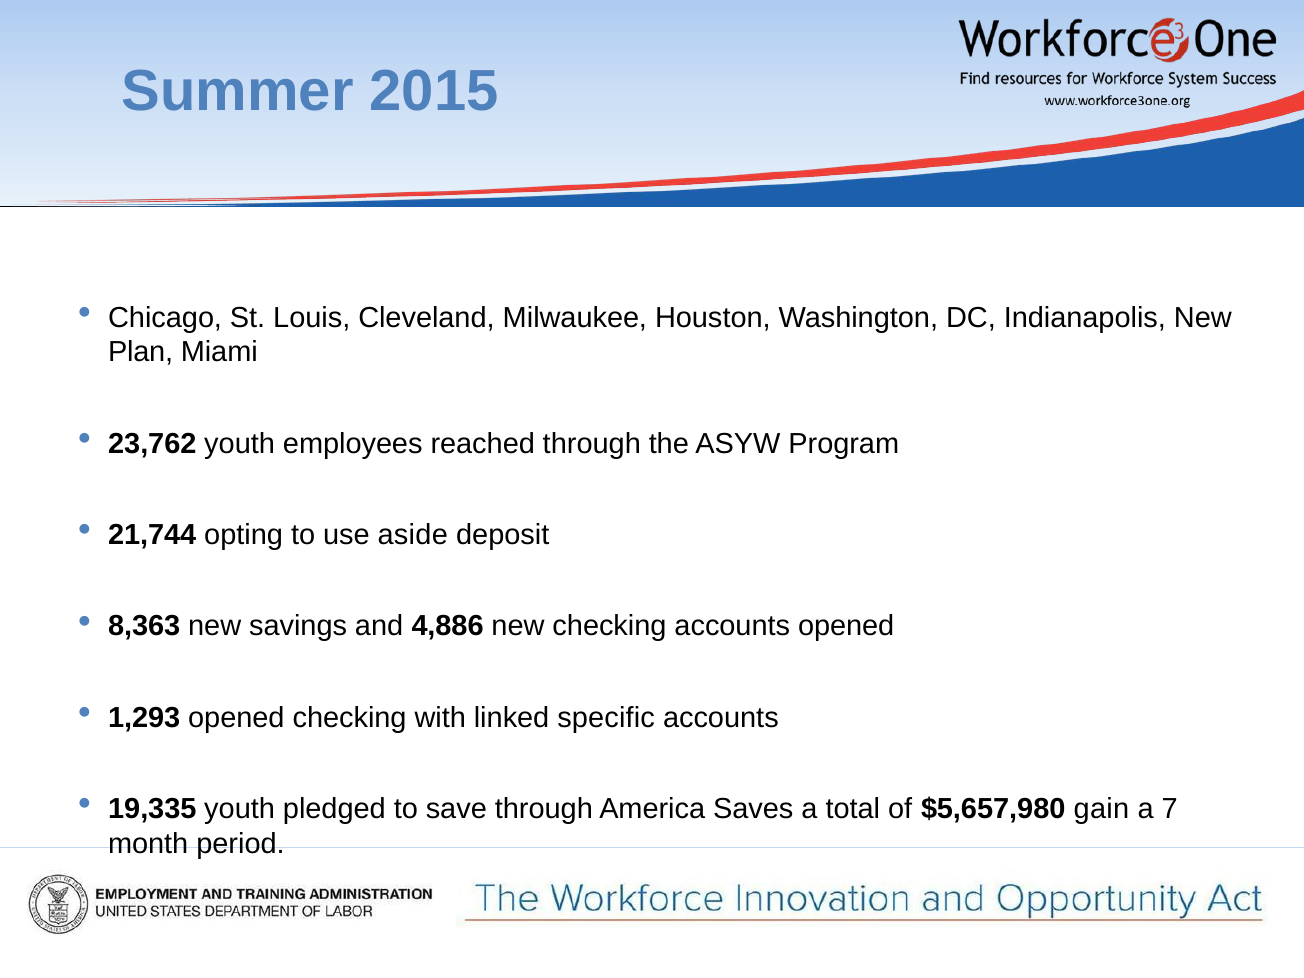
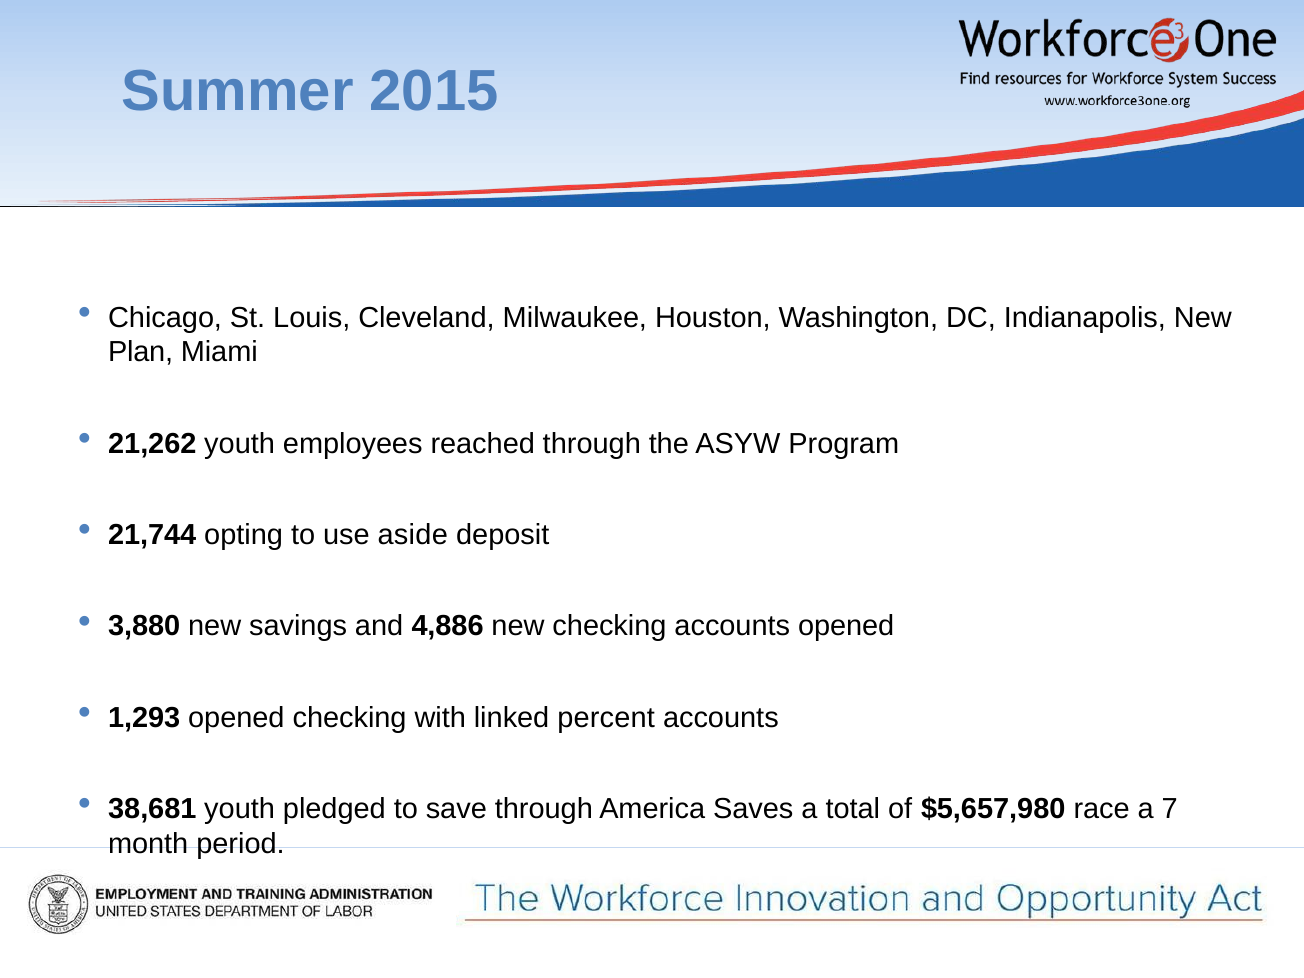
23,762: 23,762 -> 21,262 (152, 444)
8,363: 8,363 -> 3,880 (144, 626)
specific: specific -> percent (606, 718)
19,335: 19,335 -> 38,681 (152, 809)
gain: gain -> race (1102, 809)
